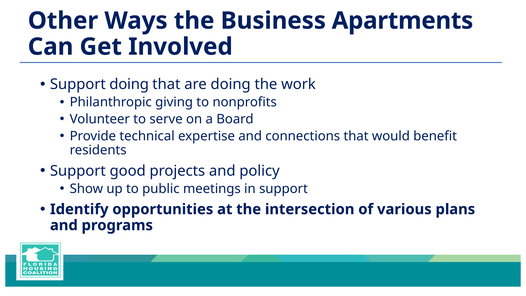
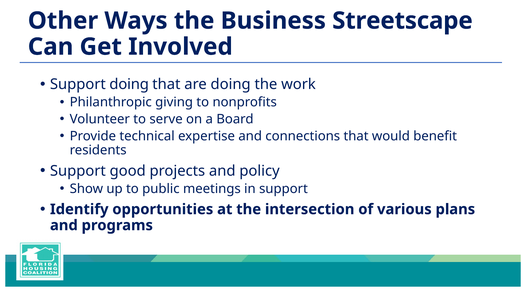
Apartments: Apartments -> Streetscape (402, 21)
